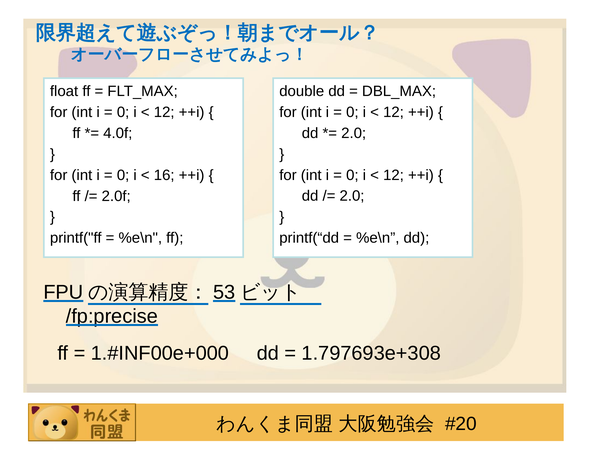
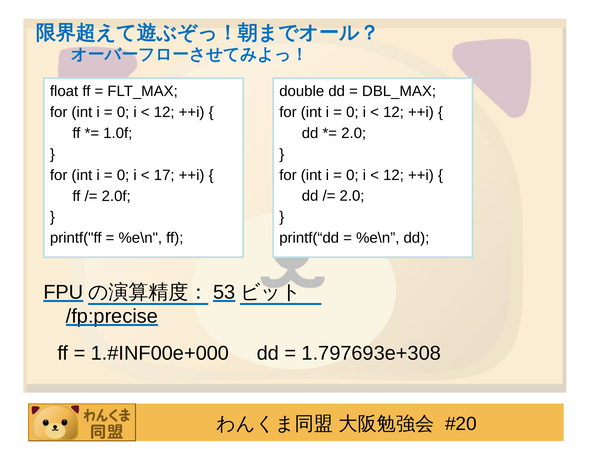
4.0f: 4.0f -> 1.0f (118, 133)
16: 16 -> 17 (164, 175)
